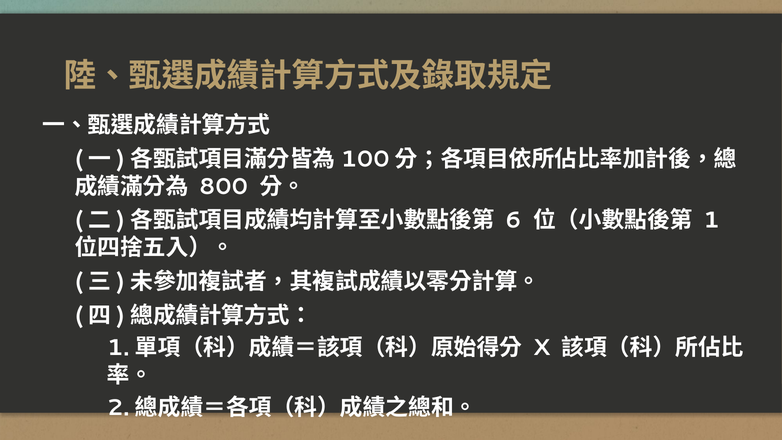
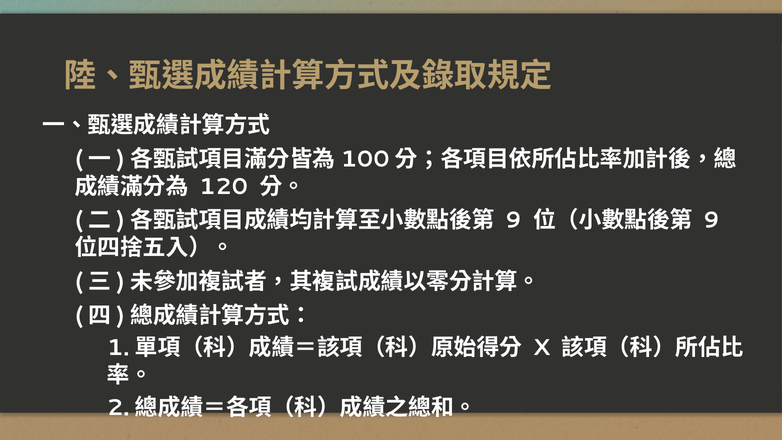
800: 800 -> 120 (224, 186)
6: 6 -> 9 (513, 220)
1: 1 -> 9 (711, 220)
